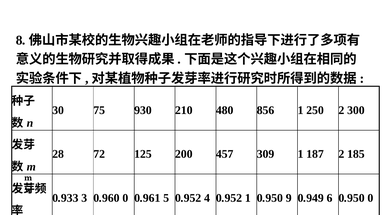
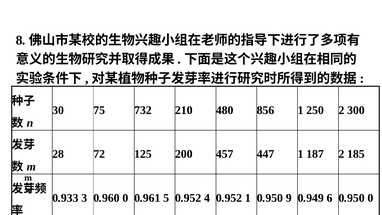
930: 930 -> 732 (143, 110)
309: 309 -> 447 (265, 154)
